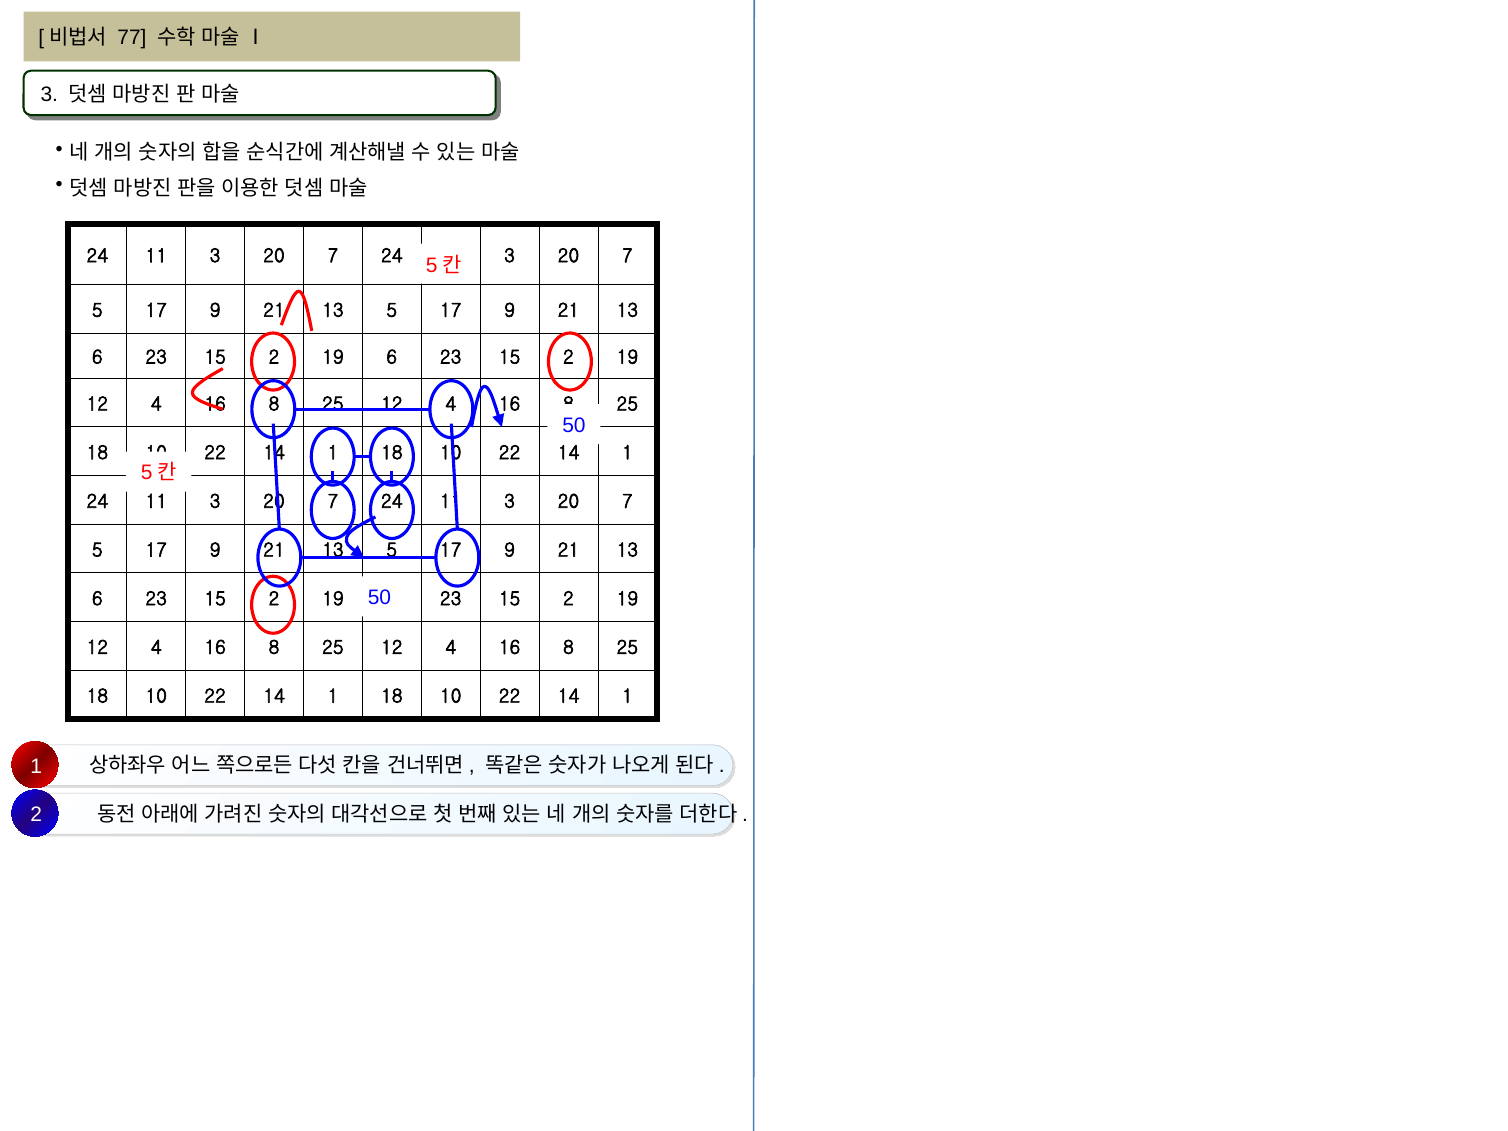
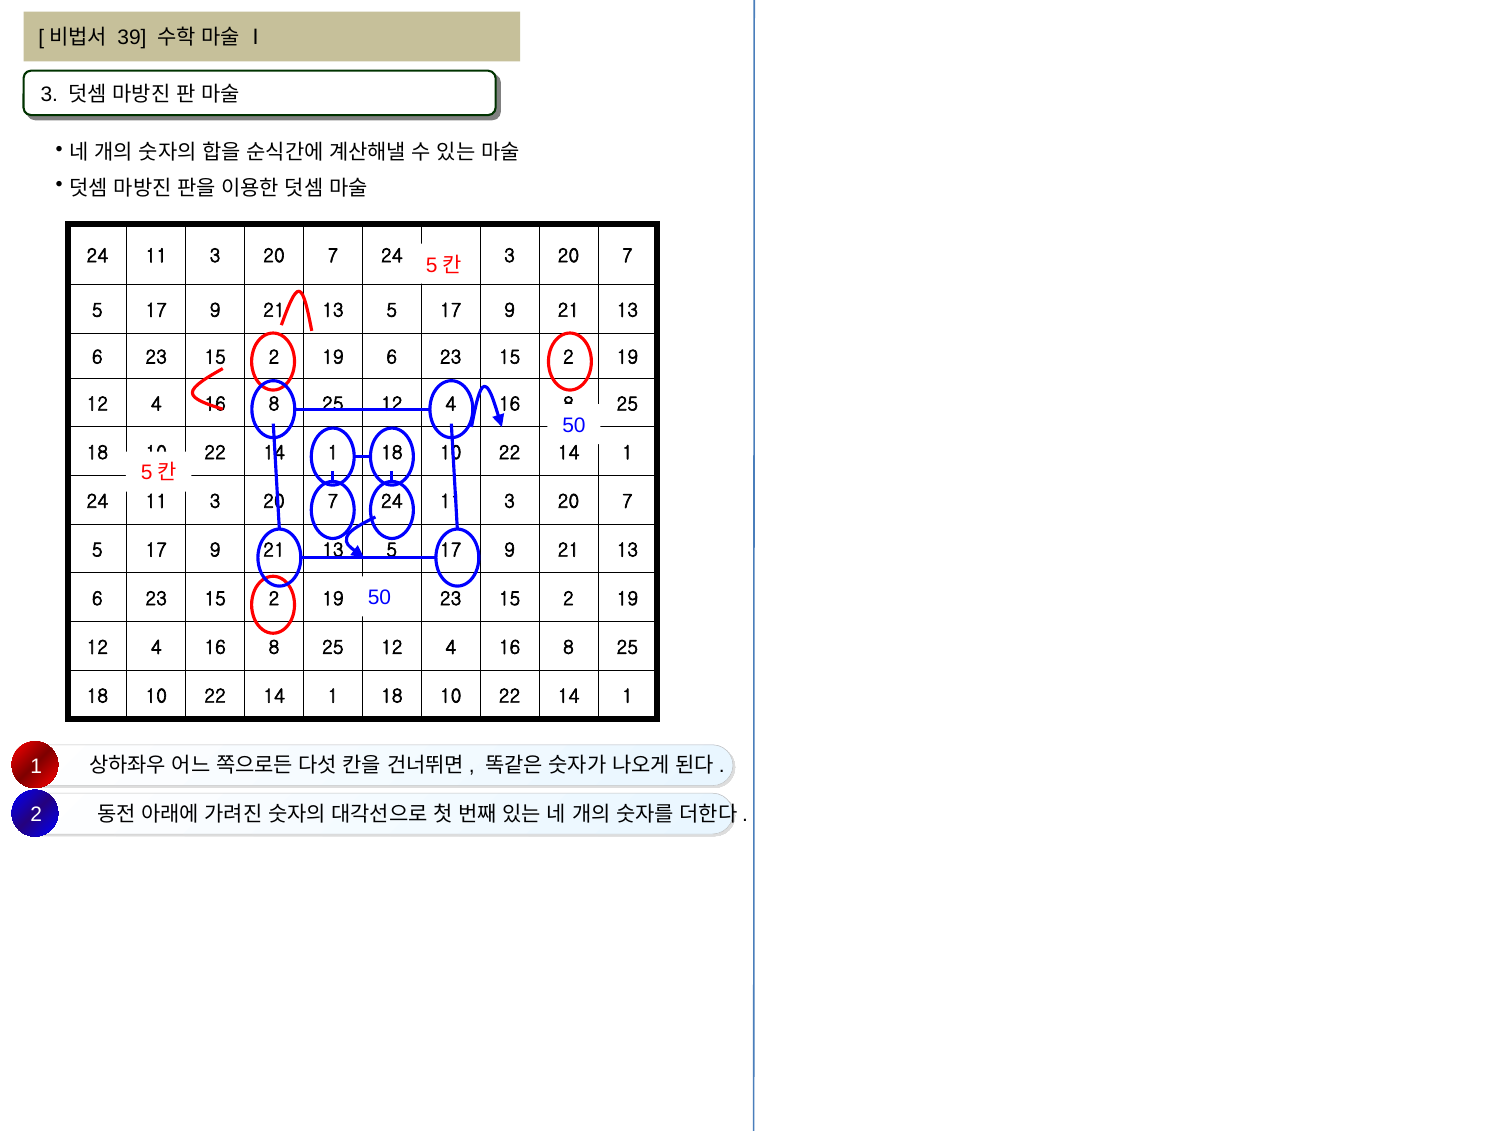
77: 77 -> 39 (132, 38)
